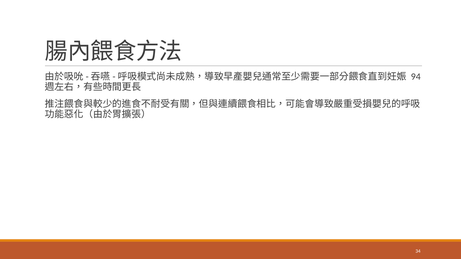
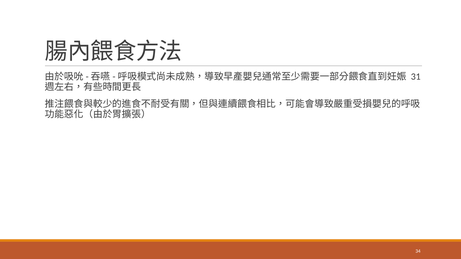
94: 94 -> 31 (416, 77)
